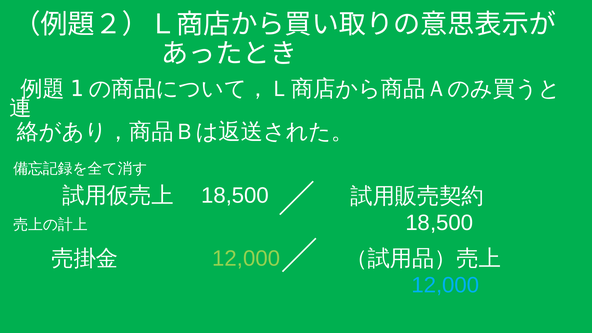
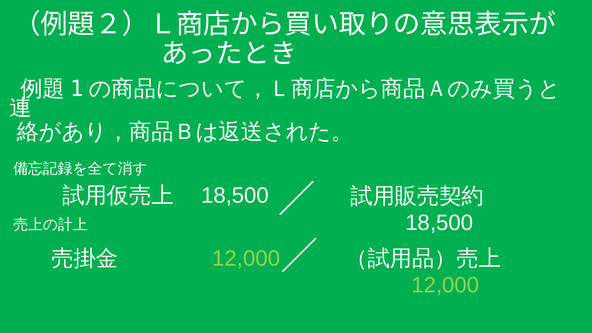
12,000 colour: light blue -> light green (445, 285)
